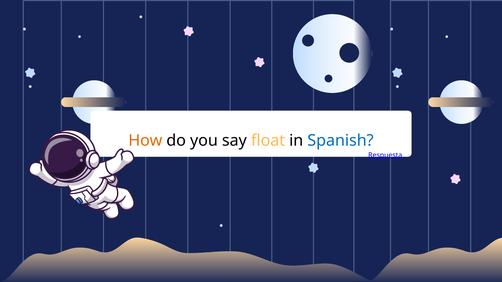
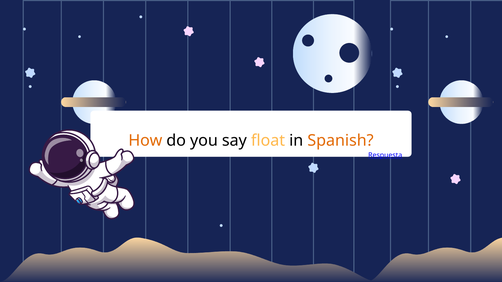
Spanish colour: blue -> orange (341, 141)
